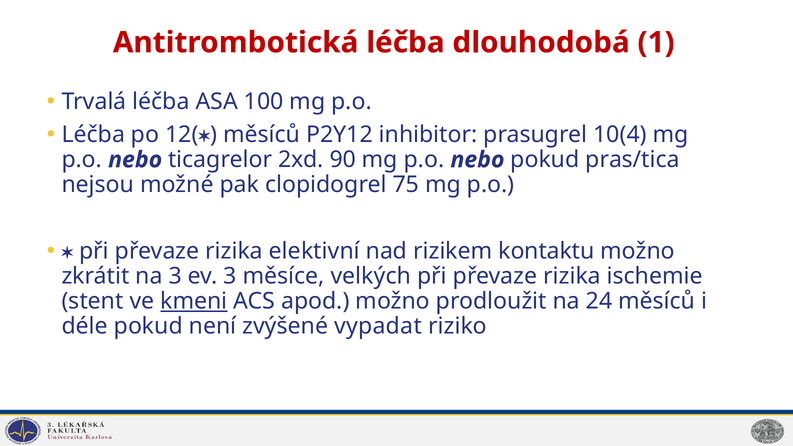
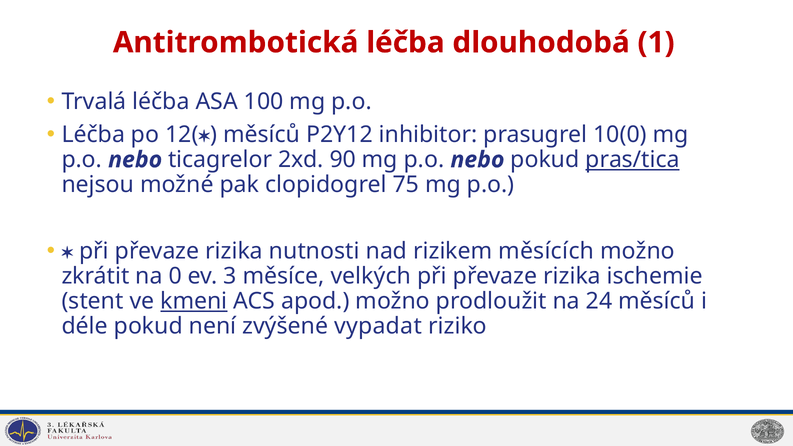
10(4: 10(4 -> 10(0 (620, 135)
pras/tica underline: none -> present (633, 160)
elektivní: elektivní -> nutnosti (314, 251)
kontaktu: kontaktu -> měsících (546, 251)
na 3: 3 -> 0 (175, 276)
